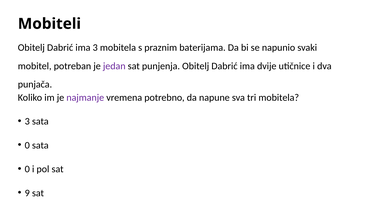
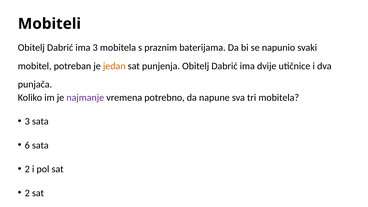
jedan colour: purple -> orange (114, 66)
0: 0 -> 6 (27, 145)
0: 0 -> 2 (27, 169)
9: 9 -> 2 (27, 193)
